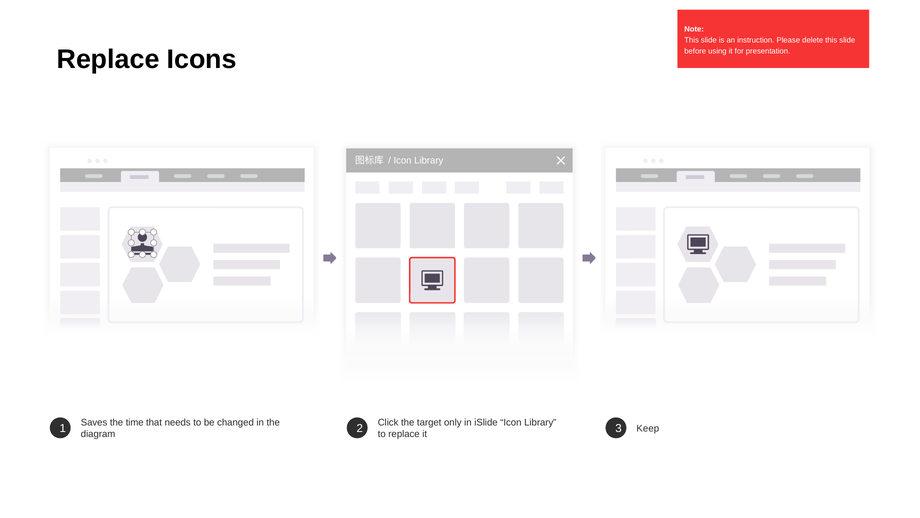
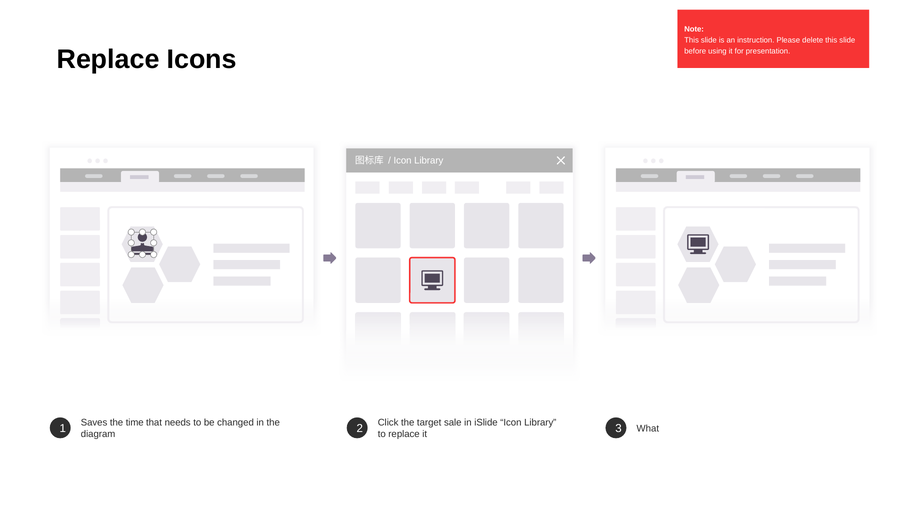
only: only -> sale (453, 422)
Keep: Keep -> What (648, 428)
